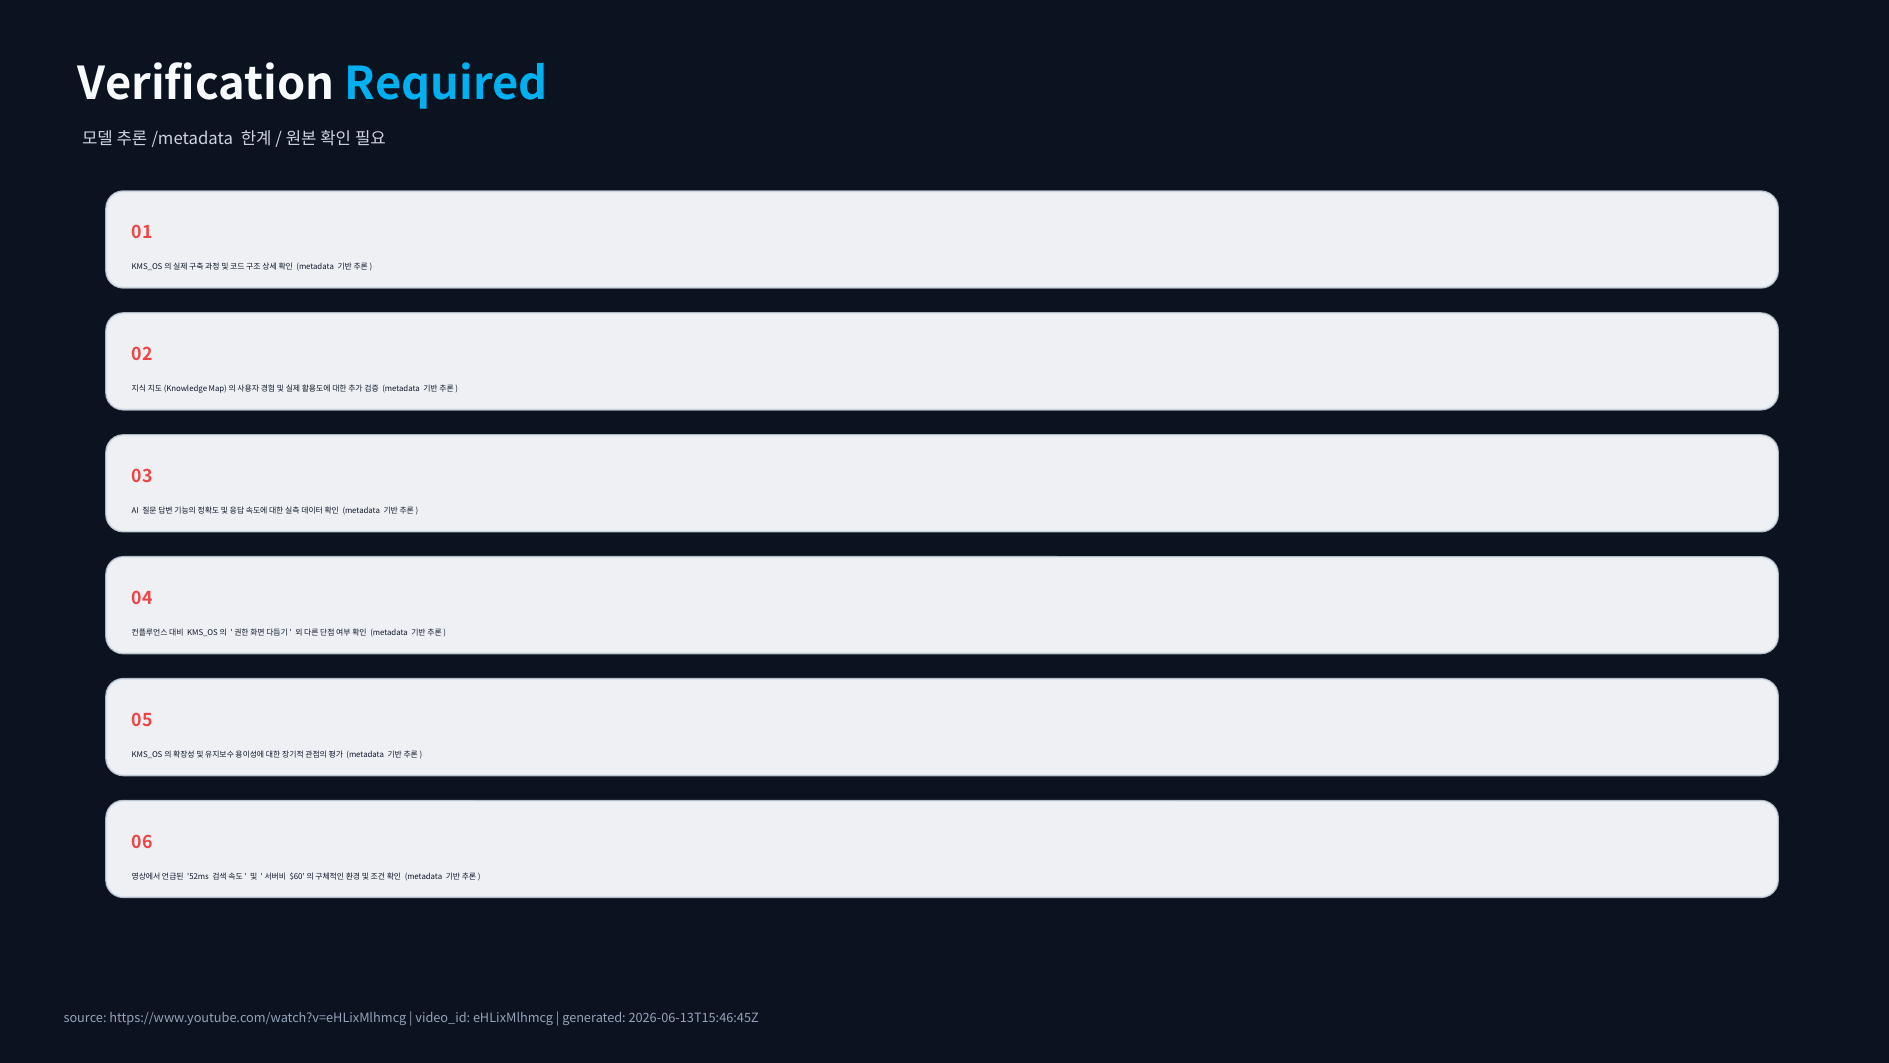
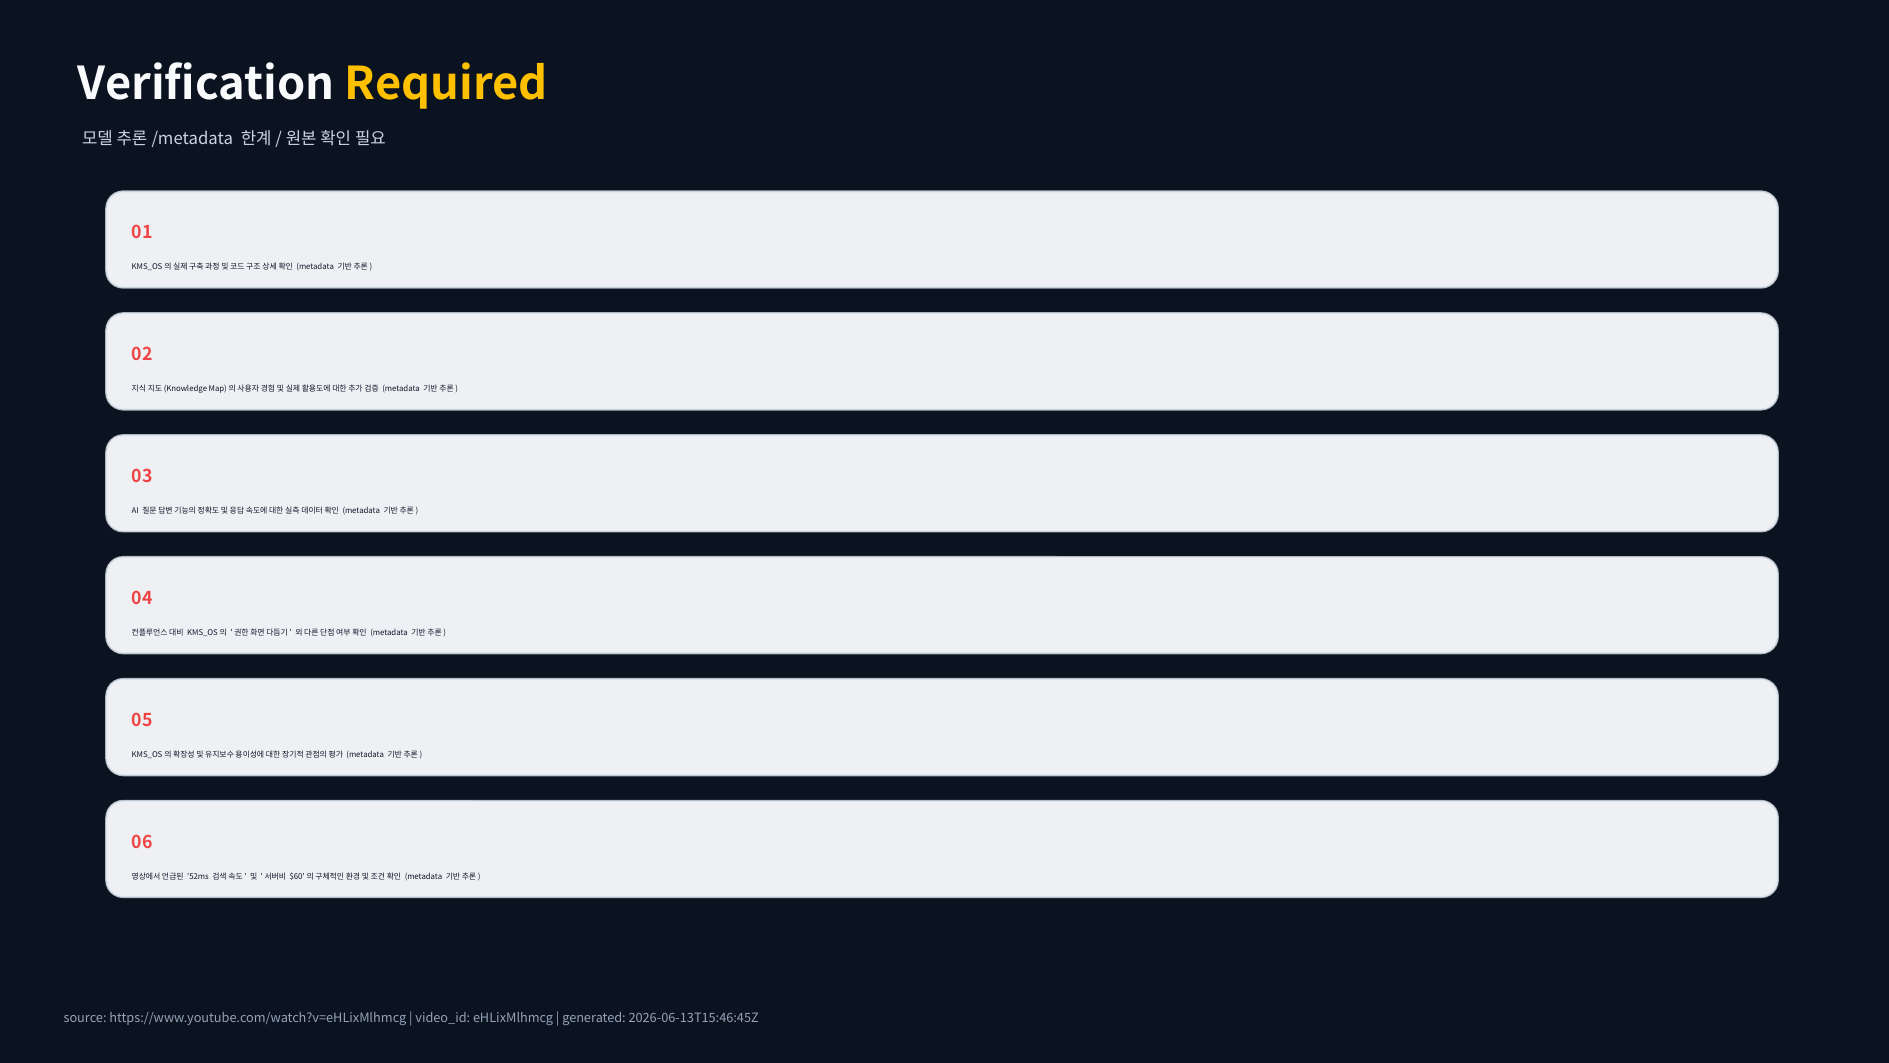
Required colour: light blue -> yellow (446, 85)
